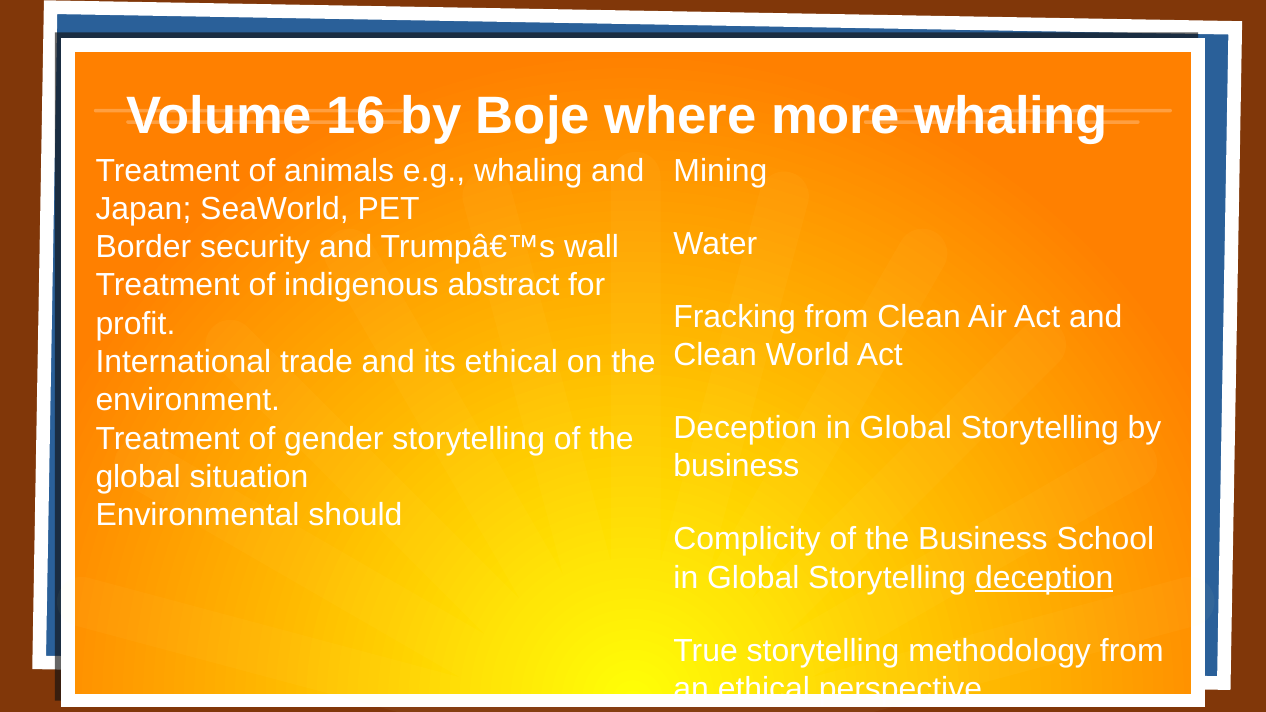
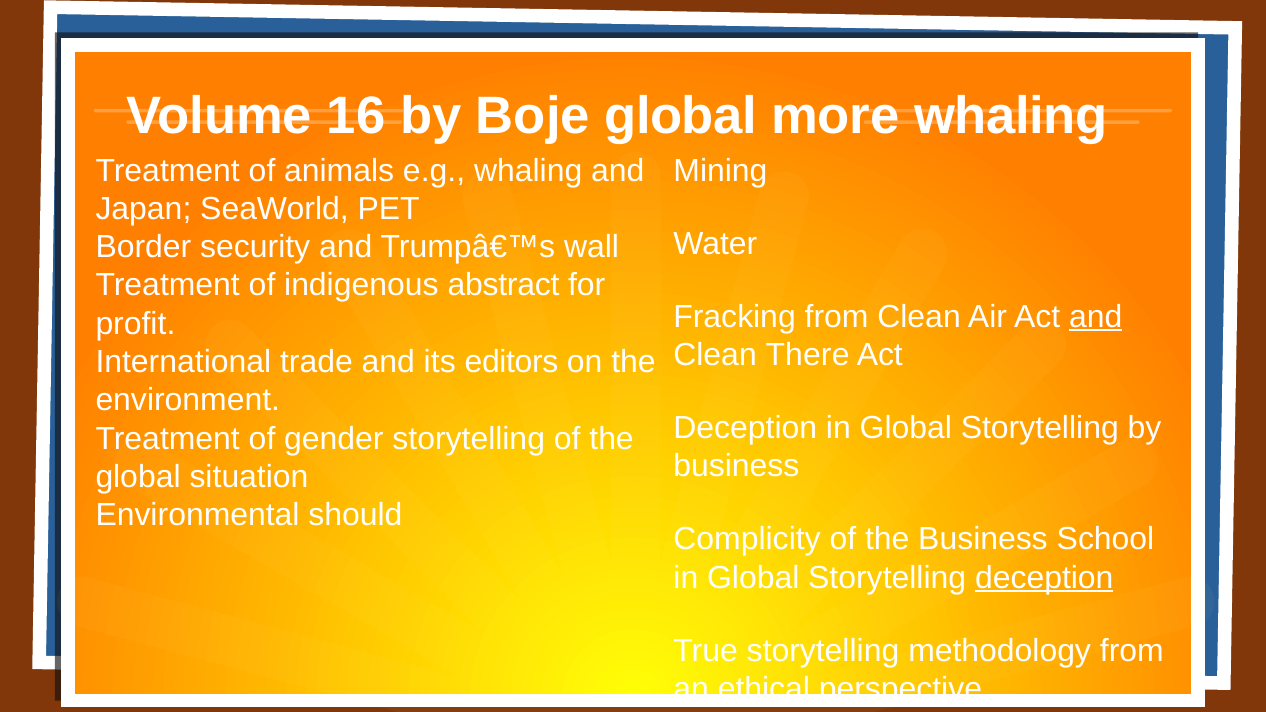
Boje where: where -> global (681, 117)
and underline: none -> present (1096, 317)
World: World -> There (808, 355)
its ethical: ethical -> editors (512, 362)
